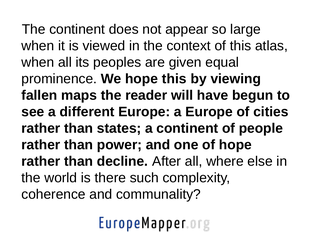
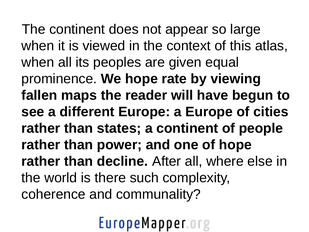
hope this: this -> rate (174, 79)
